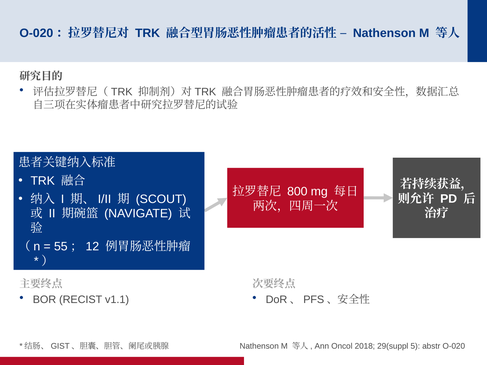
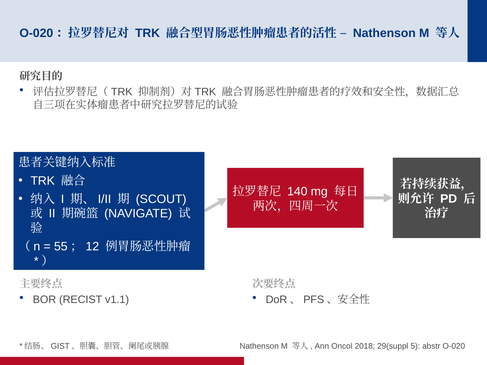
800: 800 -> 140 (297, 192)
